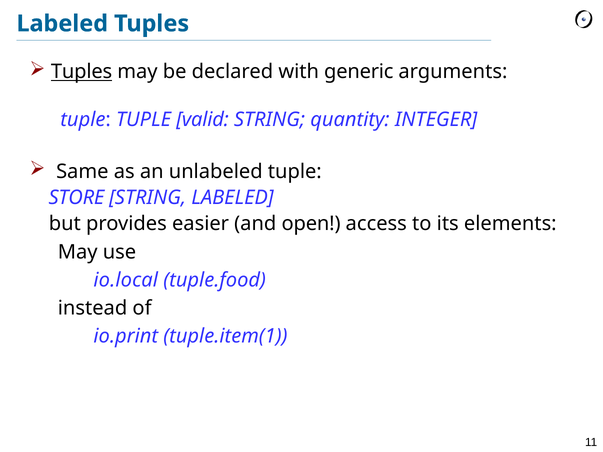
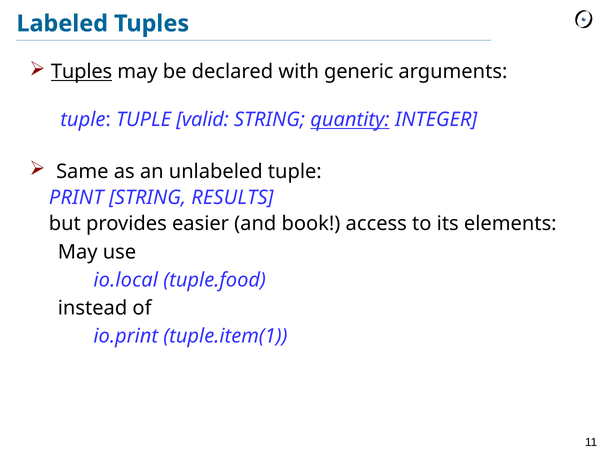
quantity underline: none -> present (350, 120)
STORE: STORE -> PRINT (76, 198)
STRING LABELED: LABELED -> RESULTS (232, 198)
open: open -> book (311, 224)
